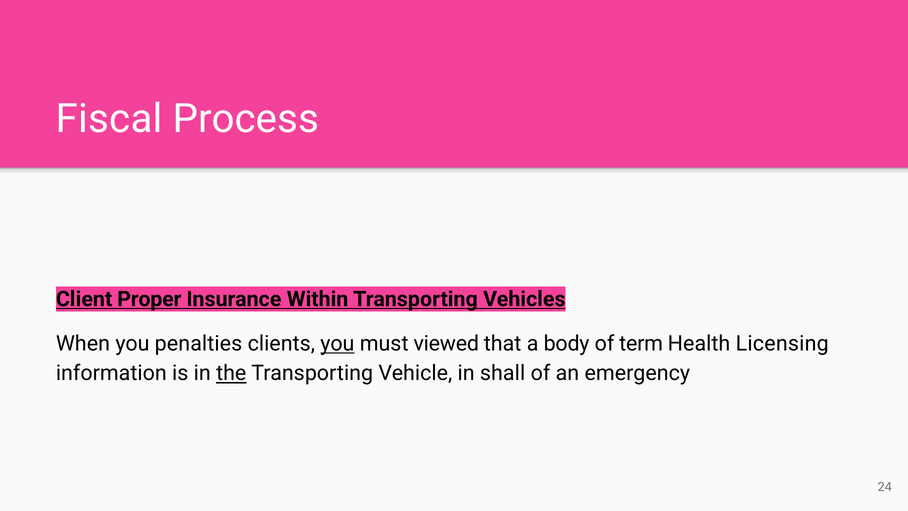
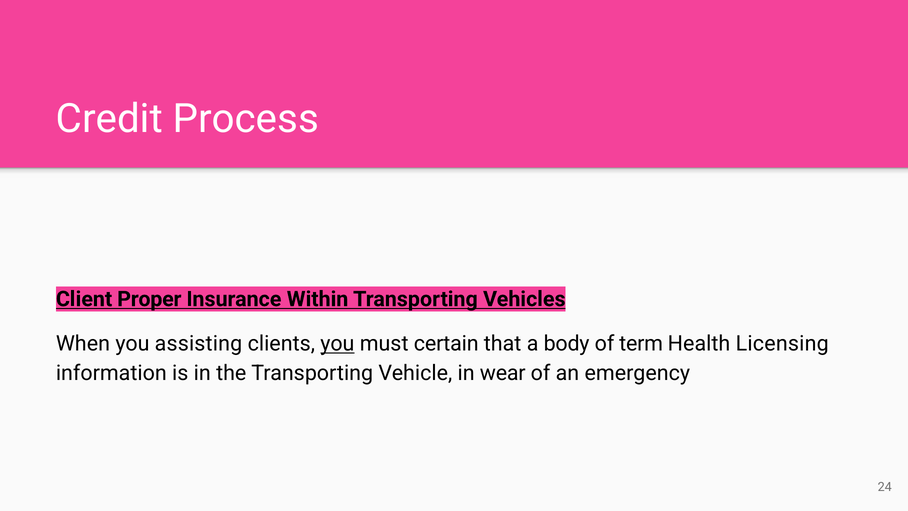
Fiscal: Fiscal -> Credit (109, 119)
penalties: penalties -> assisting (198, 344)
viewed: viewed -> certain (446, 344)
the underline: present -> none (231, 373)
shall: shall -> wear (503, 373)
